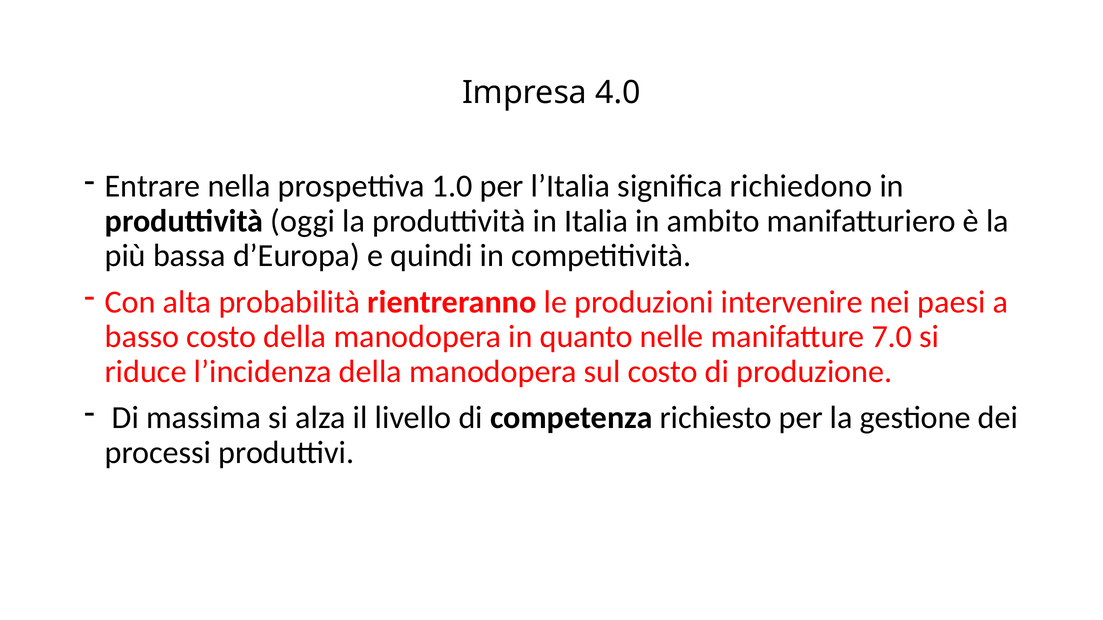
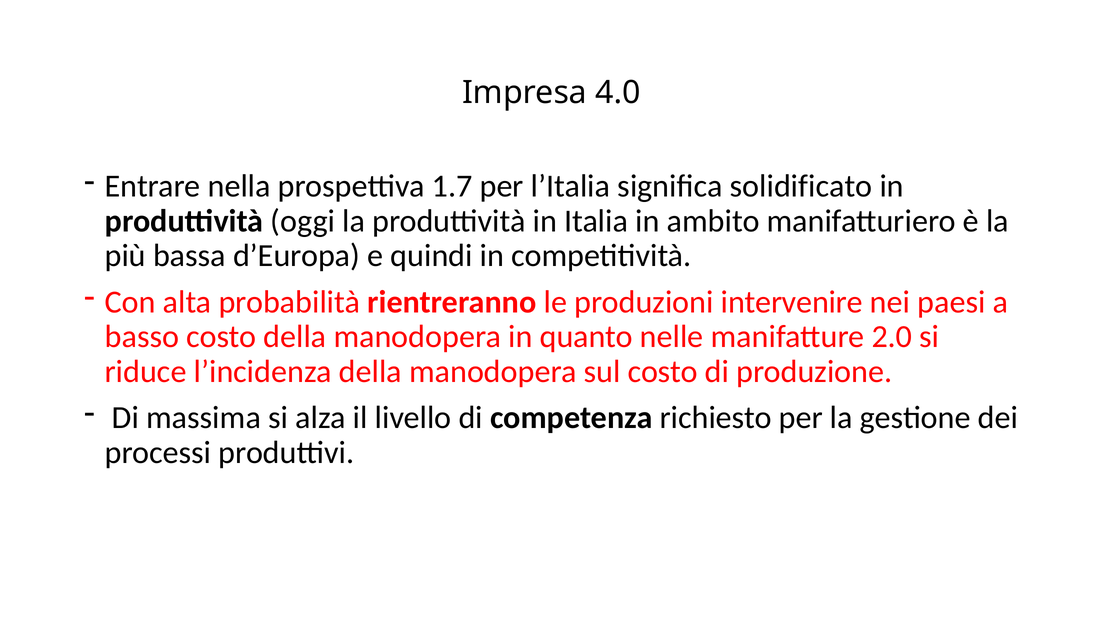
1.0: 1.0 -> 1.7 (452, 186)
richiedono: richiedono -> solidificato (801, 186)
7.0: 7.0 -> 2.0 (892, 337)
